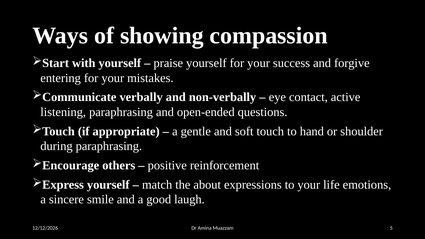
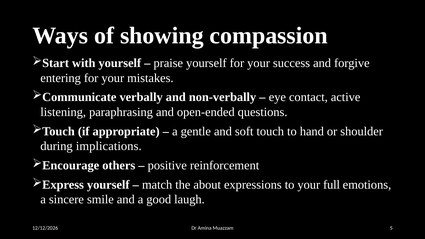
during paraphrasing: paraphrasing -> implications (109, 146)
life: life -> full (332, 185)
